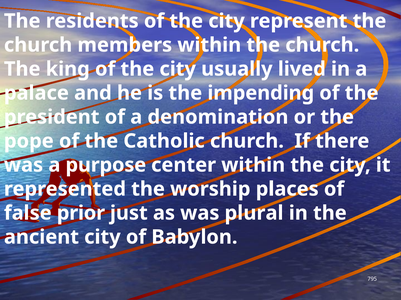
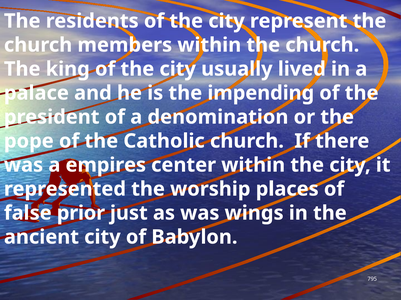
purpose: purpose -> empires (106, 165)
plural: plural -> wings (254, 214)
